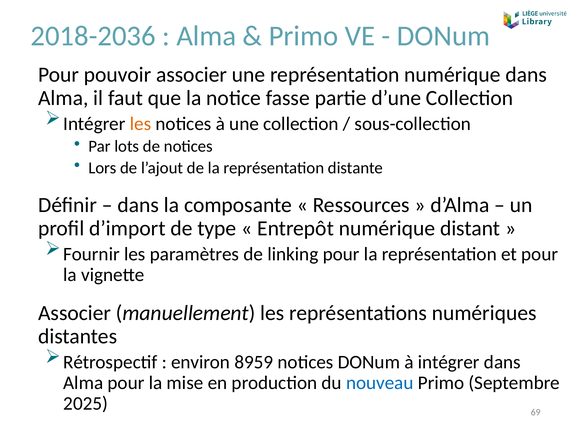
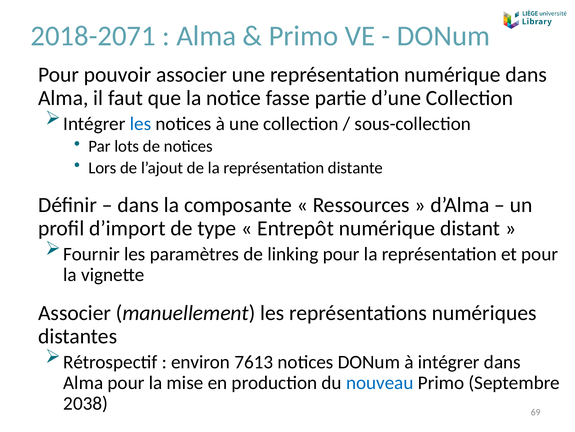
2018-2036: 2018-2036 -> 2018-2071 (93, 36)
les colour: orange -> blue (140, 124)
8959: 8959 -> 7613 (254, 361)
2025: 2025 -> 2038 (86, 403)
